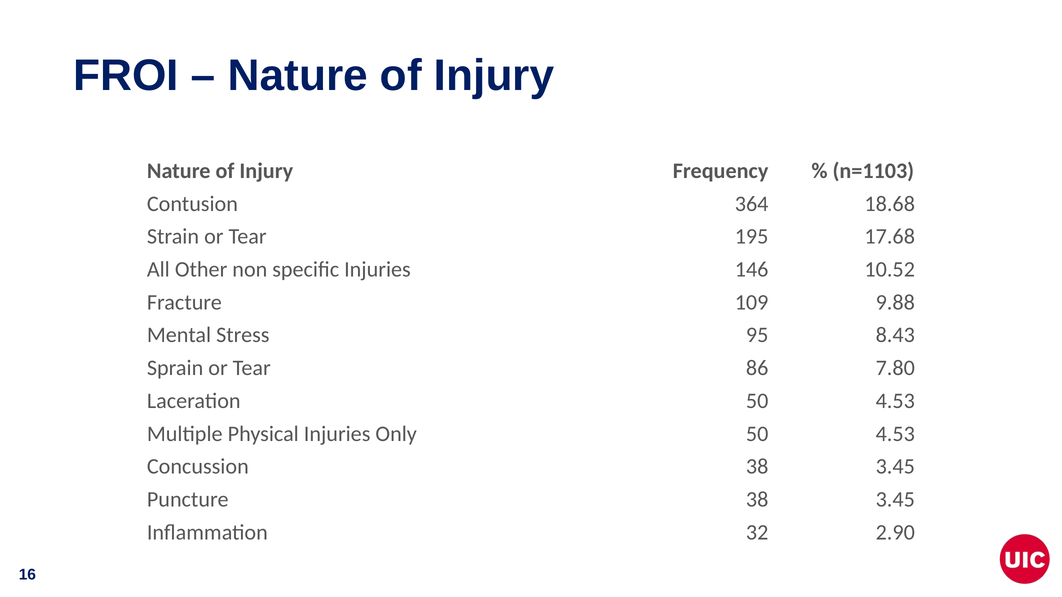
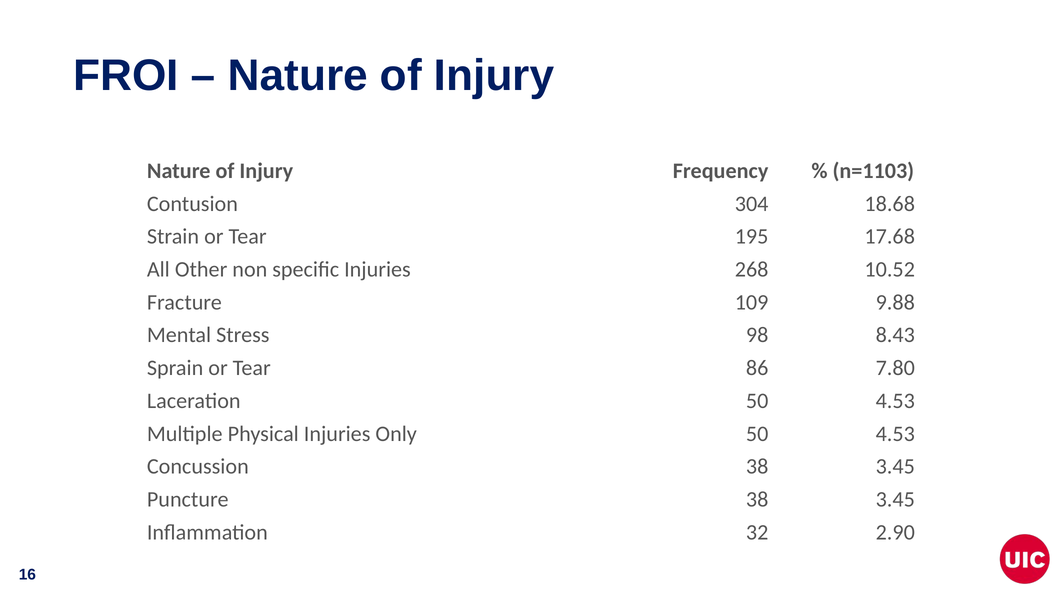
364: 364 -> 304 (752, 204)
146: 146 -> 268 (752, 270)
95: 95 -> 98 (757, 335)
